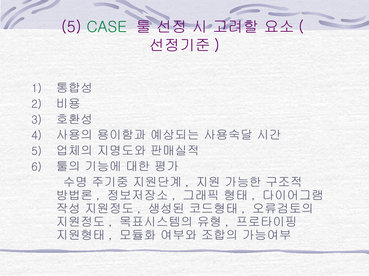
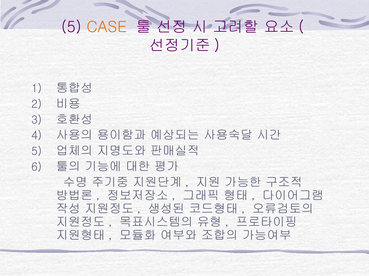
CASE colour: green -> orange (107, 27)
